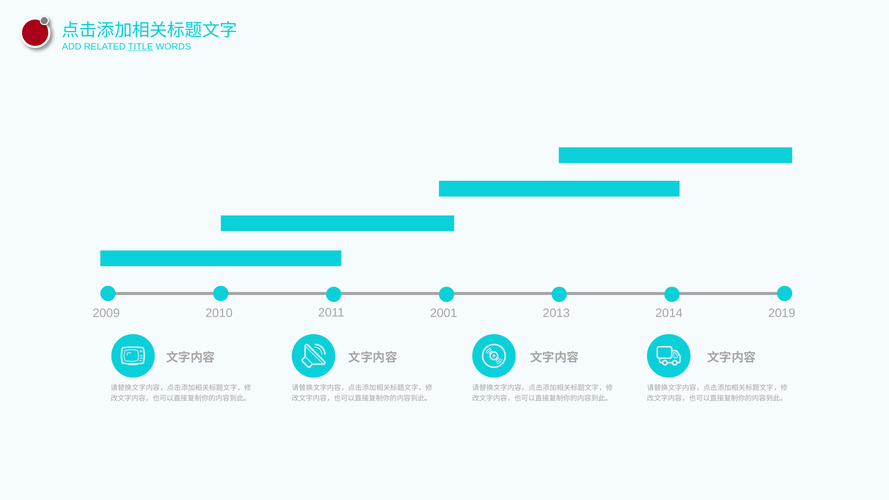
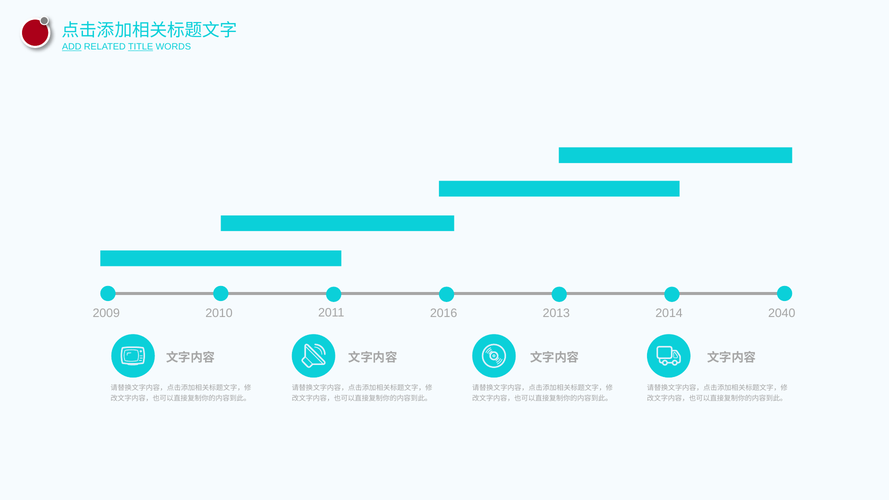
ADD underline: none -> present (72, 47)
2019: 2019 -> 2040 (782, 313)
2001: 2001 -> 2016 (444, 313)
